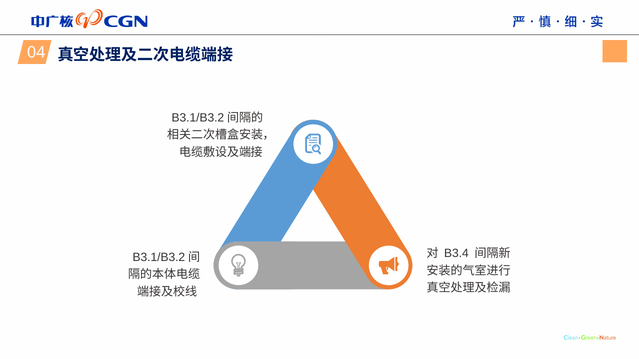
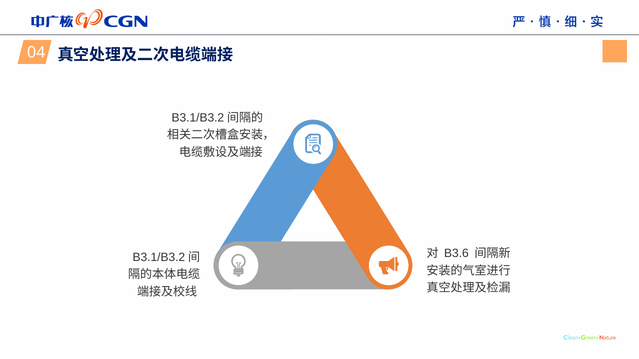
B3.4: B3.4 -> B3.6 (456, 254)
